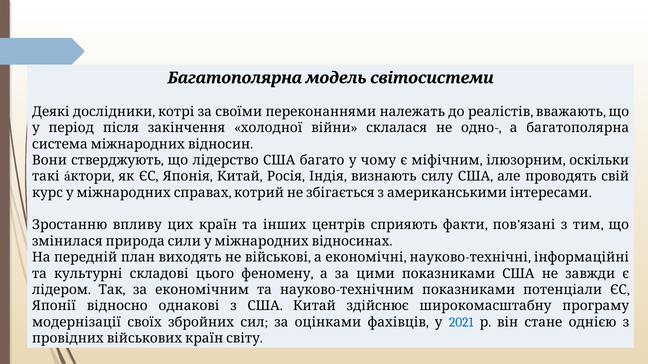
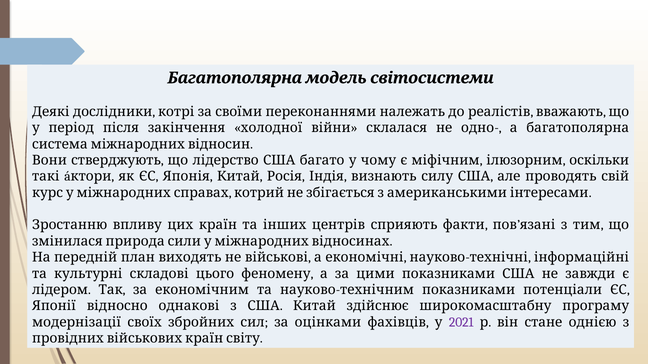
2021 colour: blue -> purple (461, 323)
